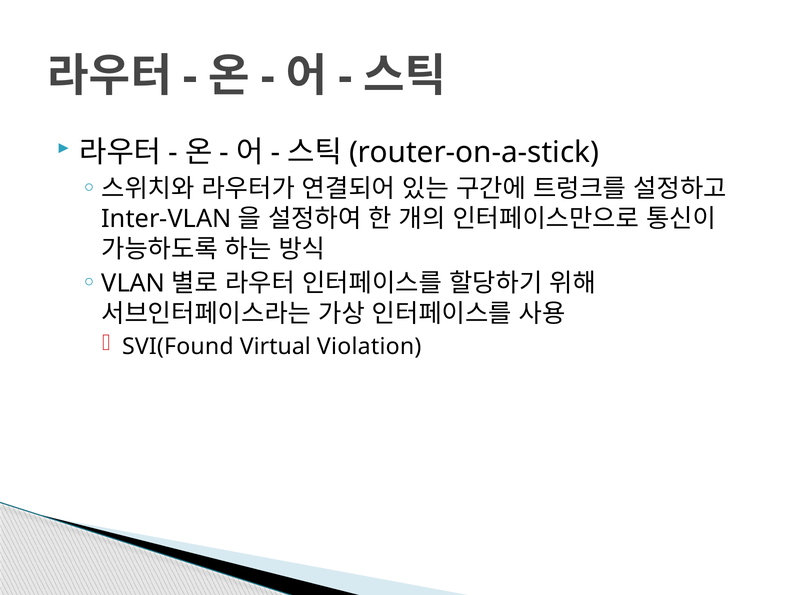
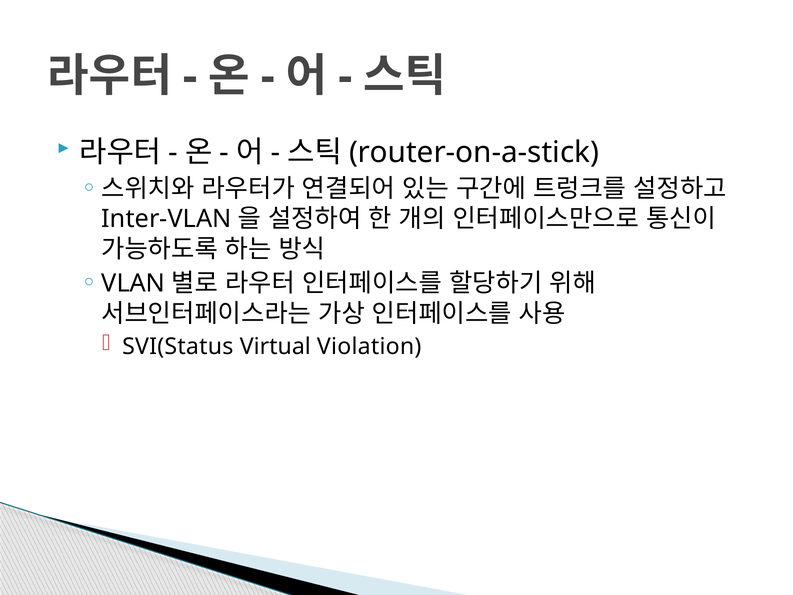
SVI(Found: SVI(Found -> SVI(Status (178, 346)
